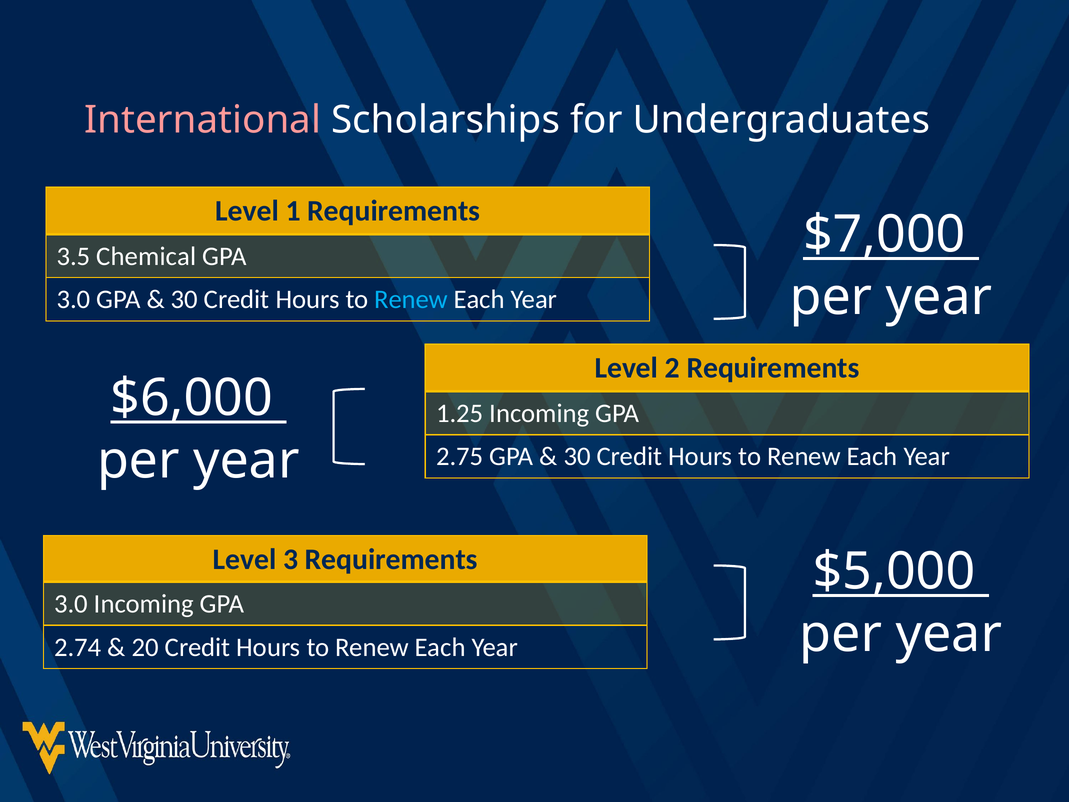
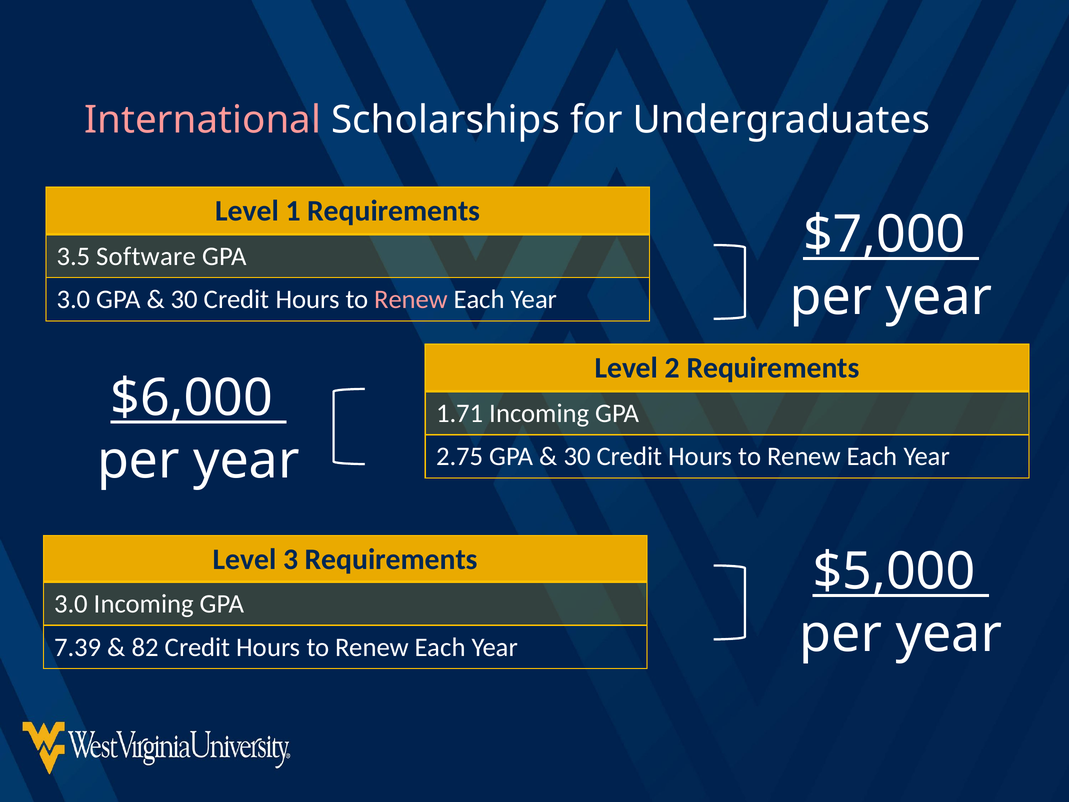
Chemical: Chemical -> Software (146, 256)
Renew colour: light blue -> pink (411, 300)
1.25: 1.25 -> 1.71 (460, 413)
2.74: 2.74 -> 7.39 (78, 647)
20: 20 -> 82 (145, 647)
